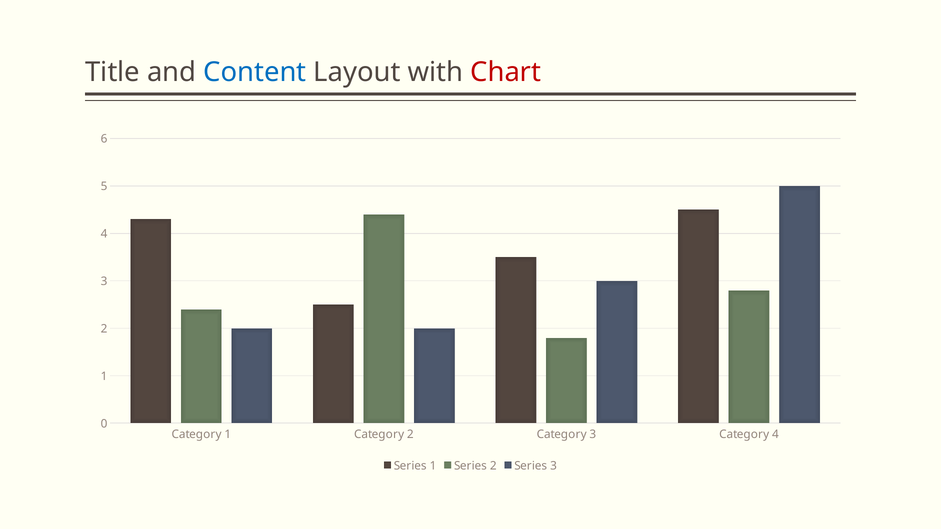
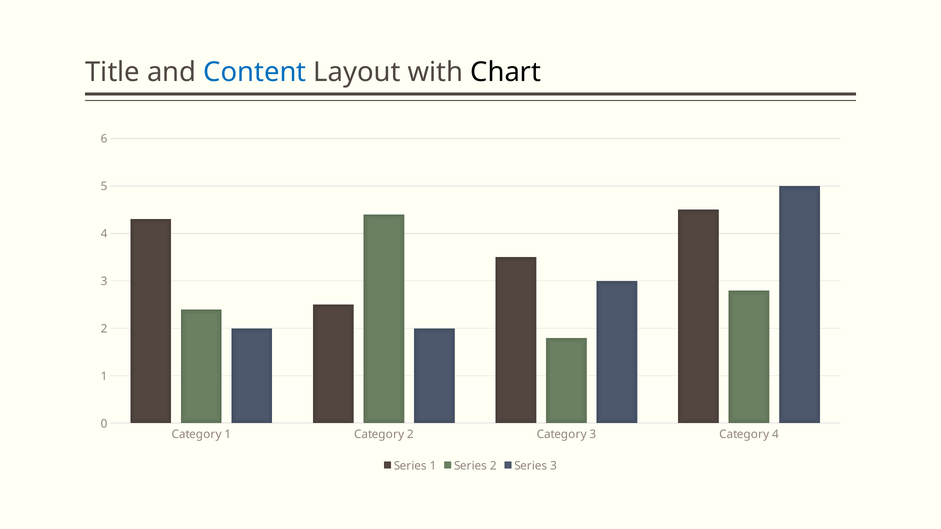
Chart colour: red -> black (506, 72)
